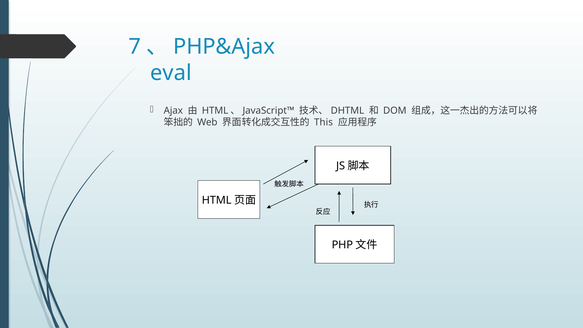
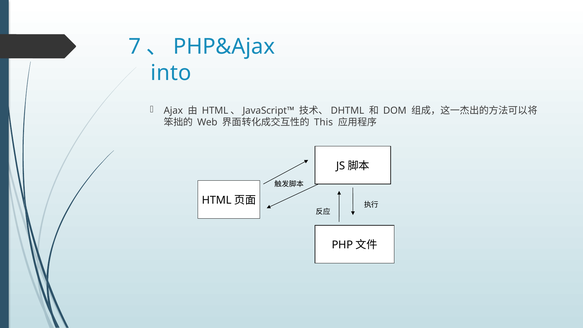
eval: eval -> into (171, 73)
